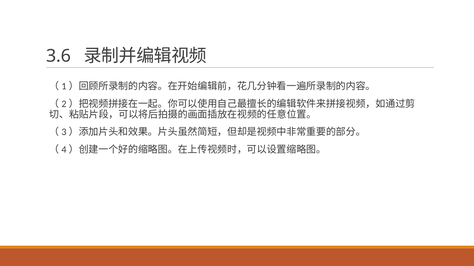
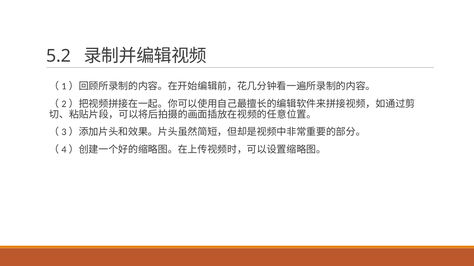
3.6: 3.6 -> 5.2 (59, 56)
